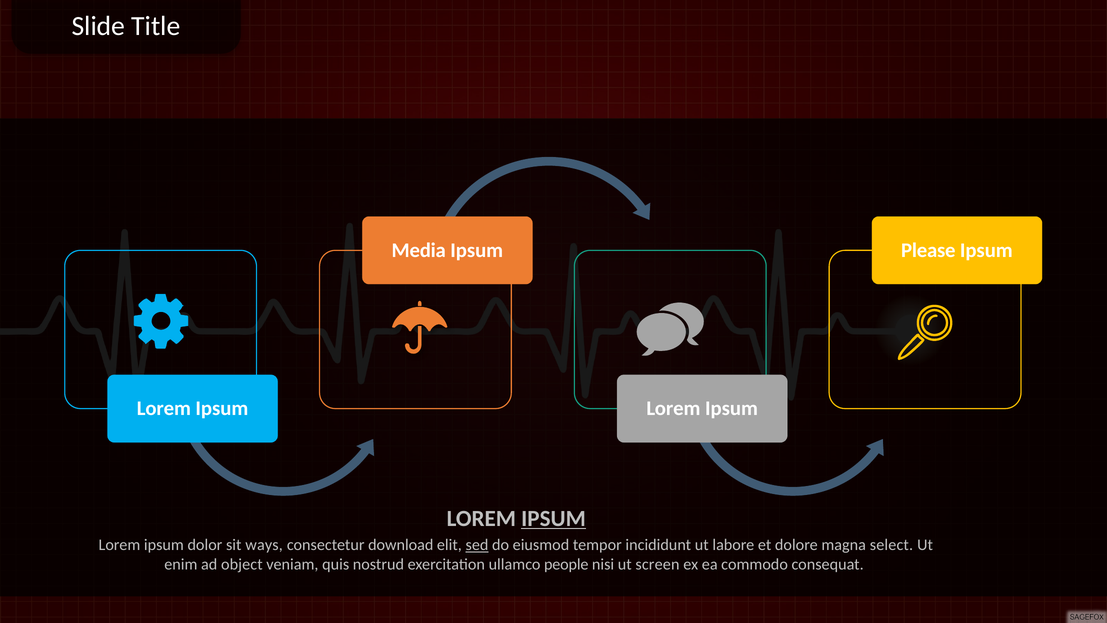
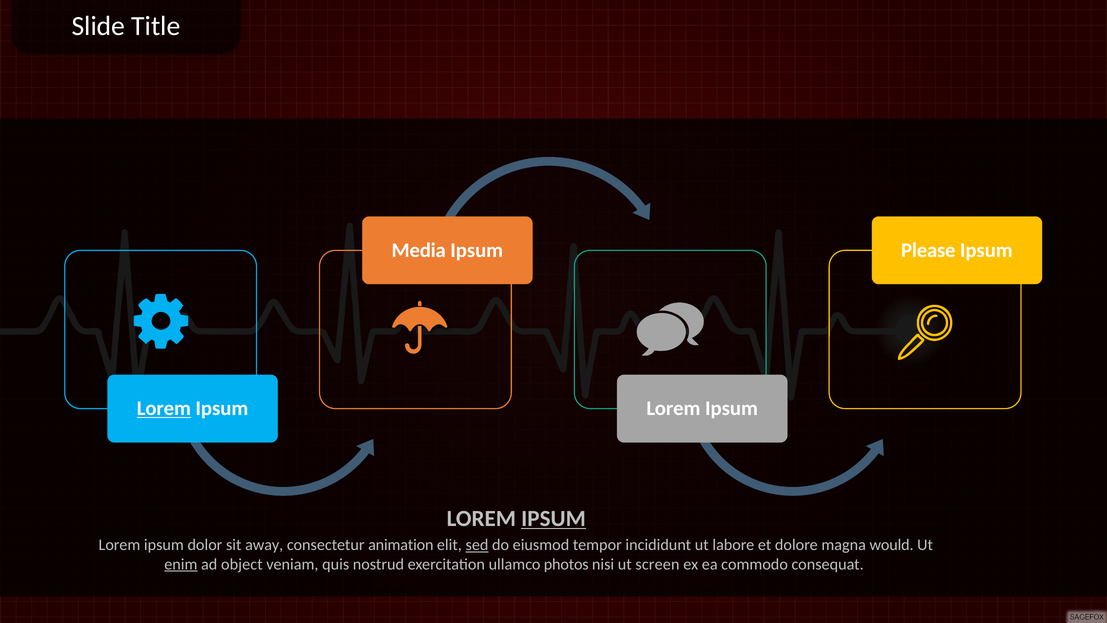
Lorem underline: none -> present (164, 408)
ways: ways -> away (264, 545)
download: download -> animation (401, 545)
select: select -> would (892, 545)
enim underline: none -> present (181, 564)
people: people -> photos (566, 564)
